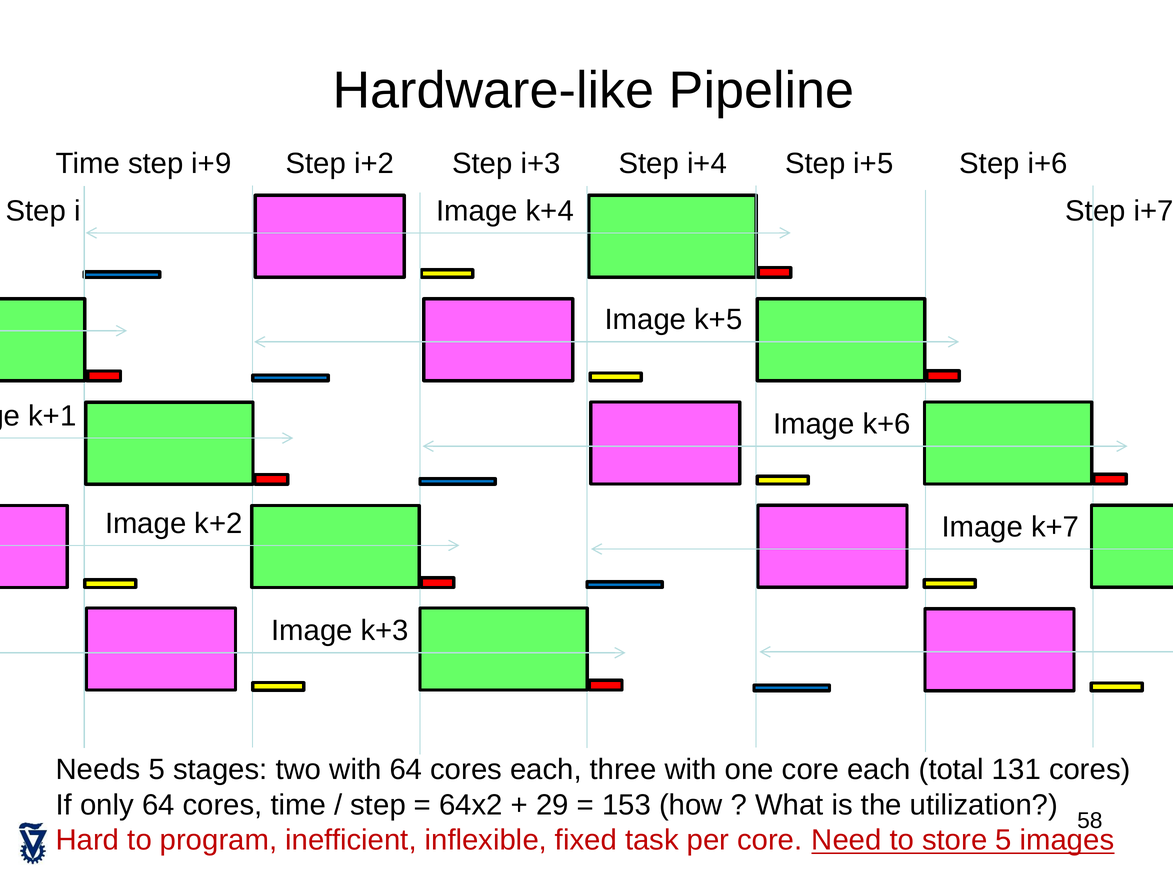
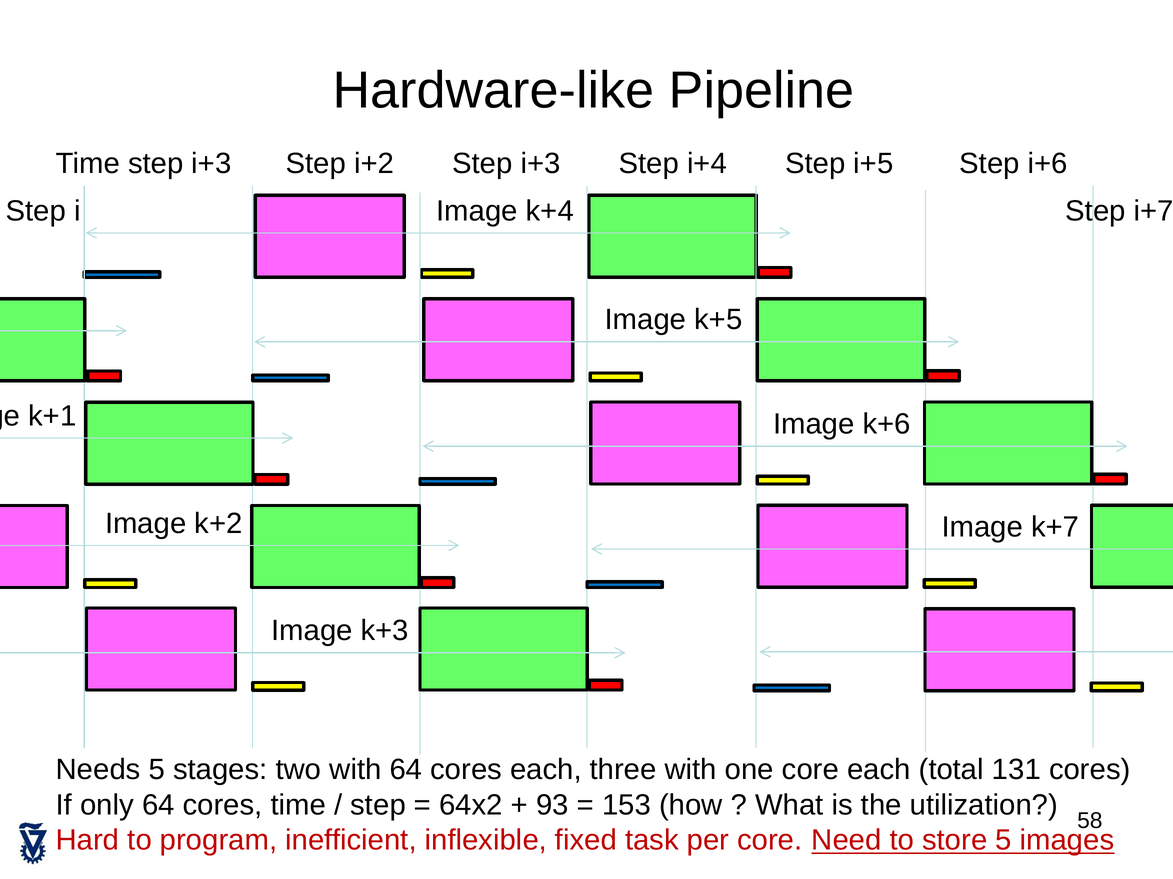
Time step i+9: i+9 -> i+3 (211, 164)
29: 29 -> 93 (552, 806)
